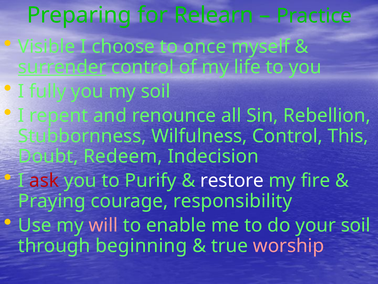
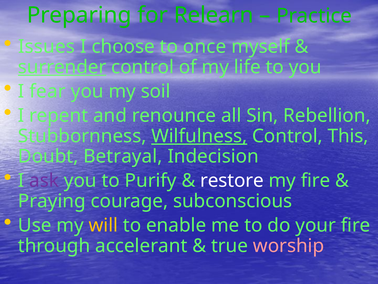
Visible: Visible -> Issues (47, 47)
fully: fully -> fear (48, 91)
Wilfulness underline: none -> present (199, 136)
Redeem: Redeem -> Betrayal (123, 156)
ask colour: red -> purple (44, 180)
responsibility: responsibility -> subconscious (233, 201)
will colour: pink -> yellow (103, 225)
your soil: soil -> fire (356, 225)
beginning: beginning -> accelerant (141, 245)
